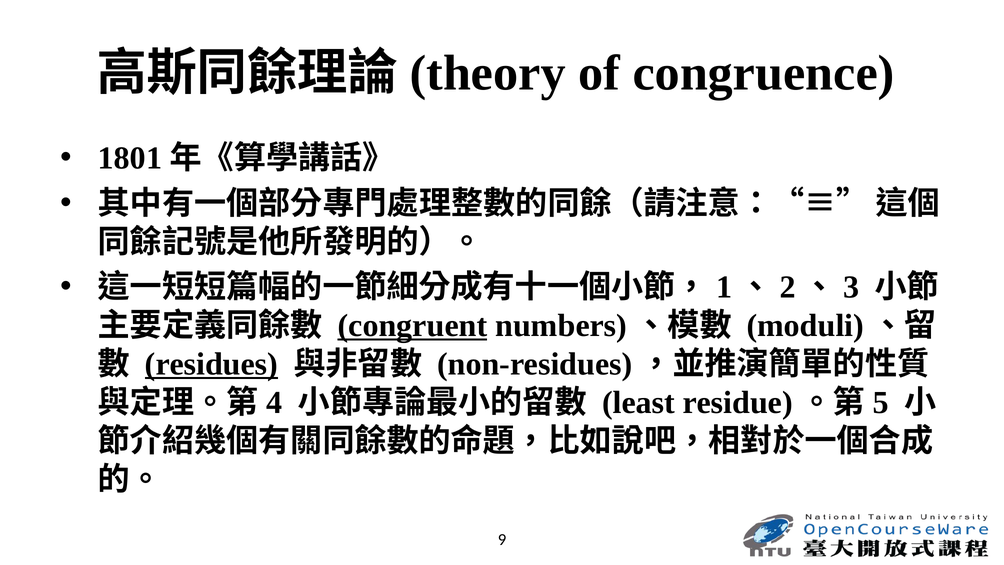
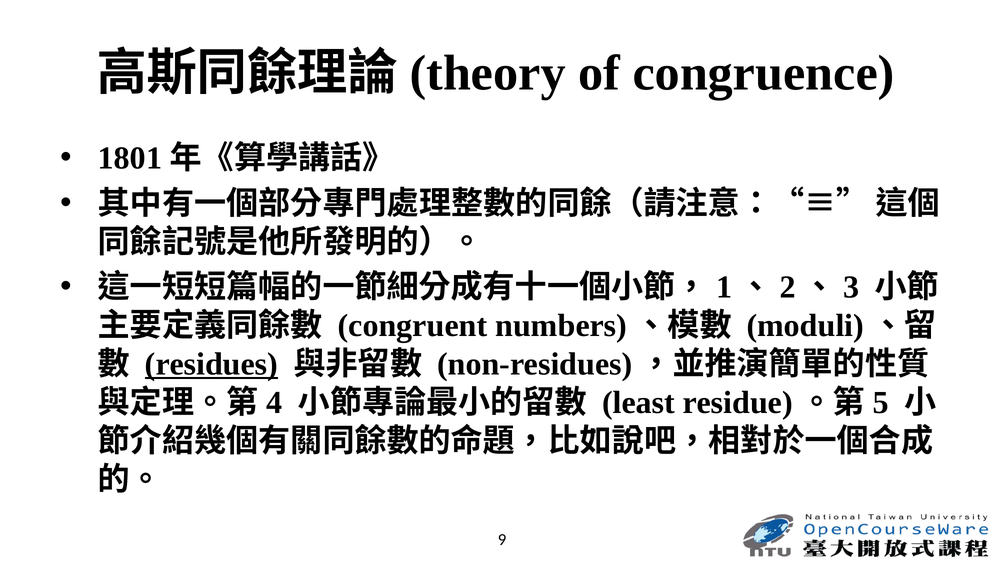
congruent underline: present -> none (412, 325)
